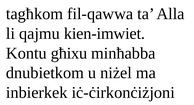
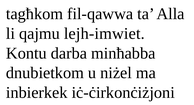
kien-imwiet: kien-imwiet -> lejh-imwiet (104, 33)
għixu: għixu -> darba (69, 53)
